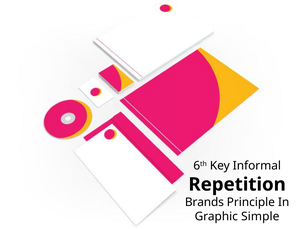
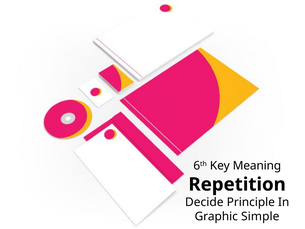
Informal: Informal -> Meaning (257, 165)
Brands: Brands -> Decide (204, 202)
